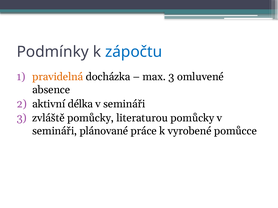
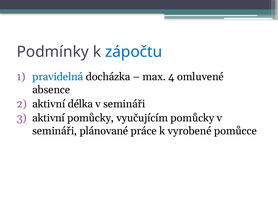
pravidelná colour: orange -> blue (58, 77)
max 3: 3 -> 4 (171, 77)
zvláště: zvláště -> aktivní (49, 118)
literaturou: literaturou -> vyučujícím (142, 118)
